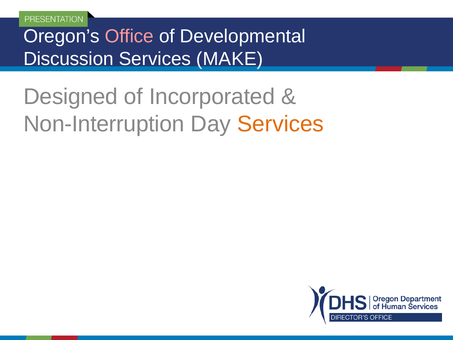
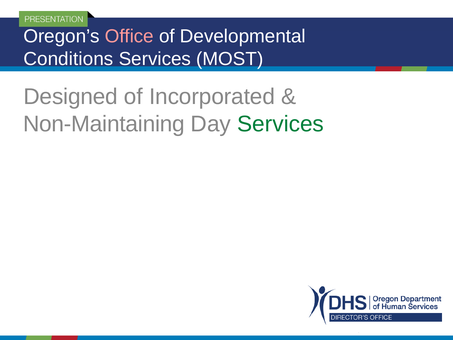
Discussion: Discussion -> Conditions (68, 59)
MAKE: MAKE -> MOST (230, 59)
Non-Interruption: Non-Interruption -> Non-Maintaining (104, 124)
Services colour: orange -> green (281, 124)
